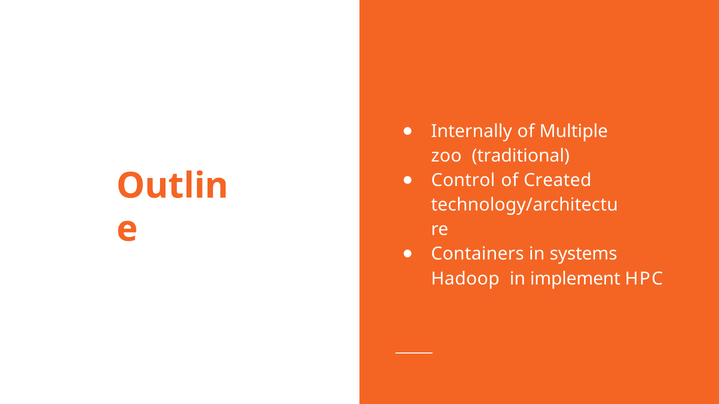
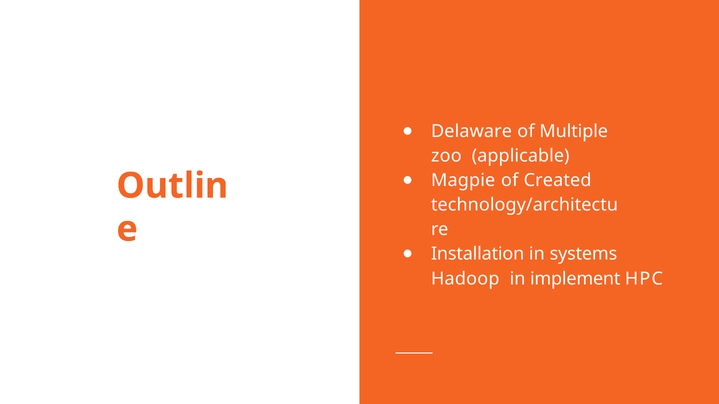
Internally: Internally -> Delaware (472, 131)
traditional: traditional -> applicable (521, 156)
Control: Control -> Magpie (463, 181)
Containers: Containers -> Installation (478, 254)
